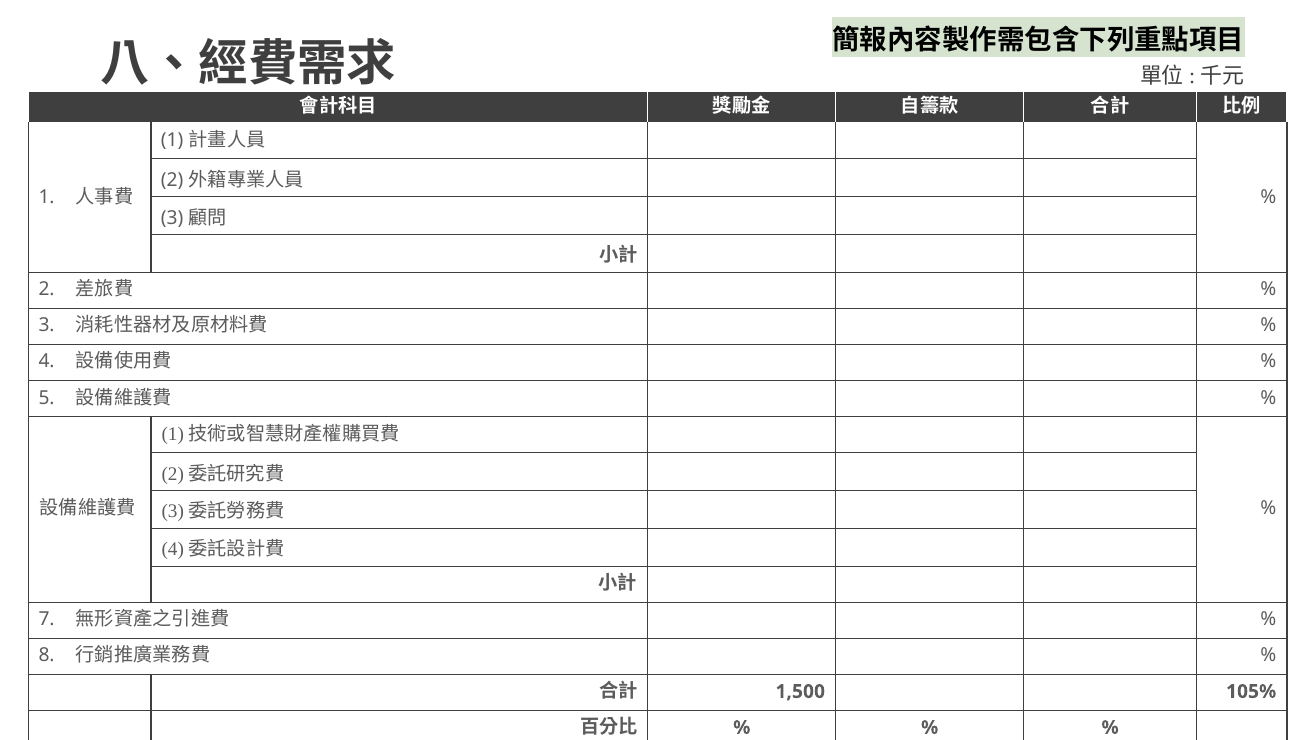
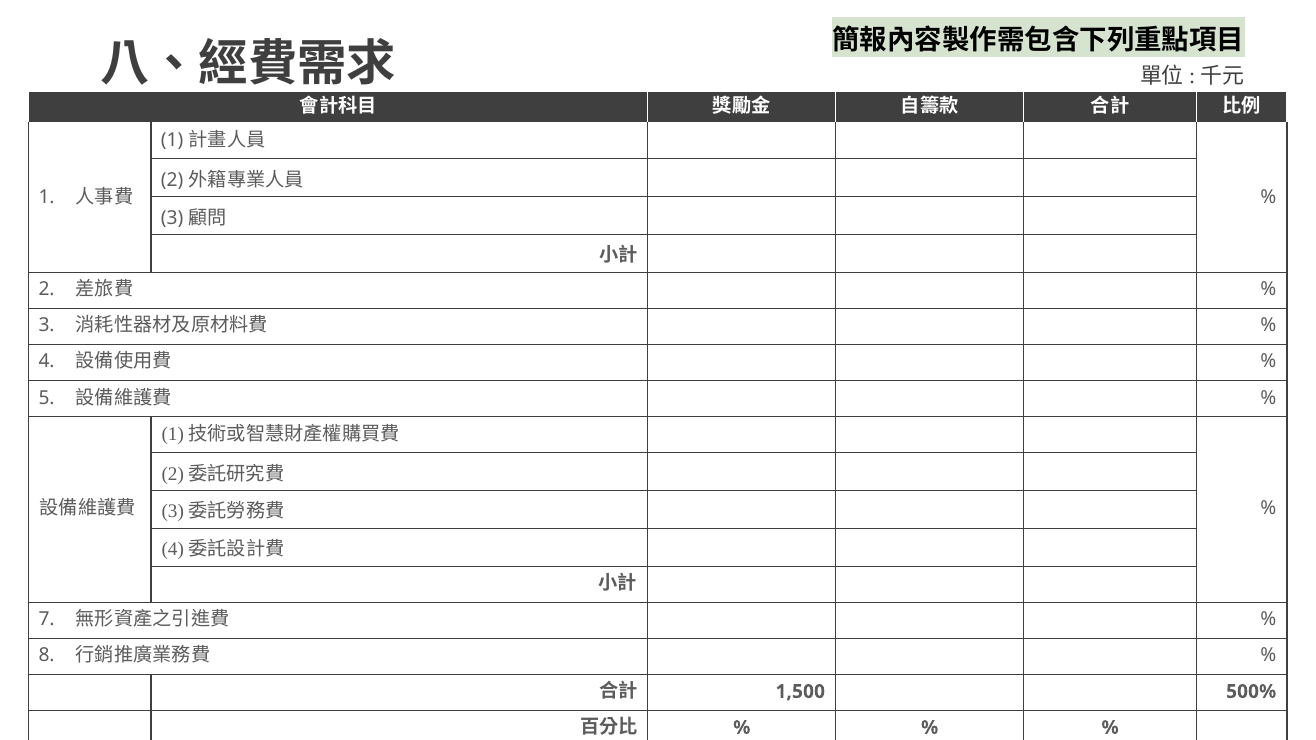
105%: 105% -> 500% (1251, 692)
